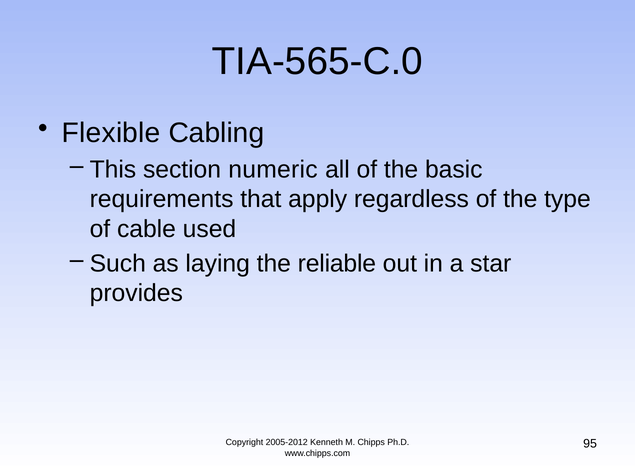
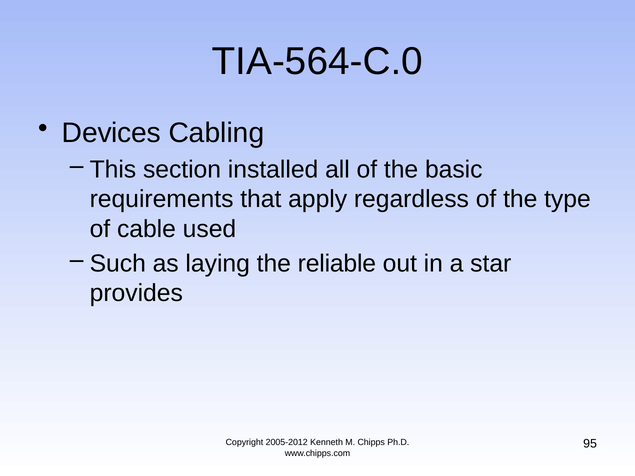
TIA-565-C.0: TIA-565-C.0 -> TIA-564-C.0 (317, 61)
Flexible: Flexible -> Devices (111, 133)
numeric: numeric -> installed (273, 170)
